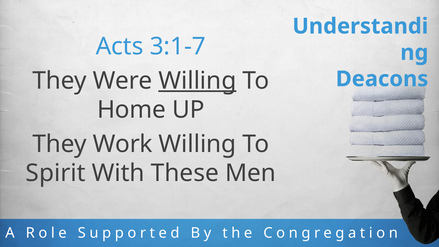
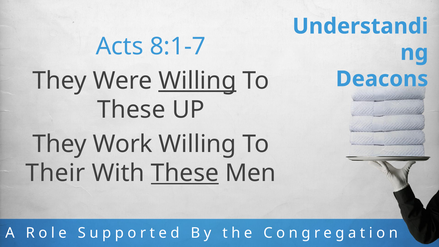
3:1-7: 3:1-7 -> 8:1-7 (178, 46)
Home: Home -> These (131, 110)
Spirit: Spirit -> Their (56, 173)
These underline: none -> present (185, 173)
